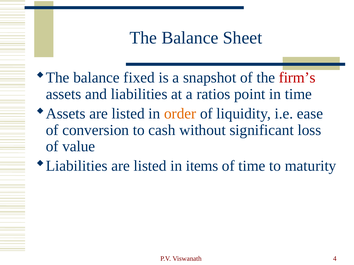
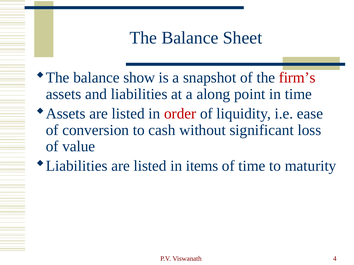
fixed: fixed -> show (139, 78)
ratios: ratios -> along (213, 94)
order colour: orange -> red (180, 114)
